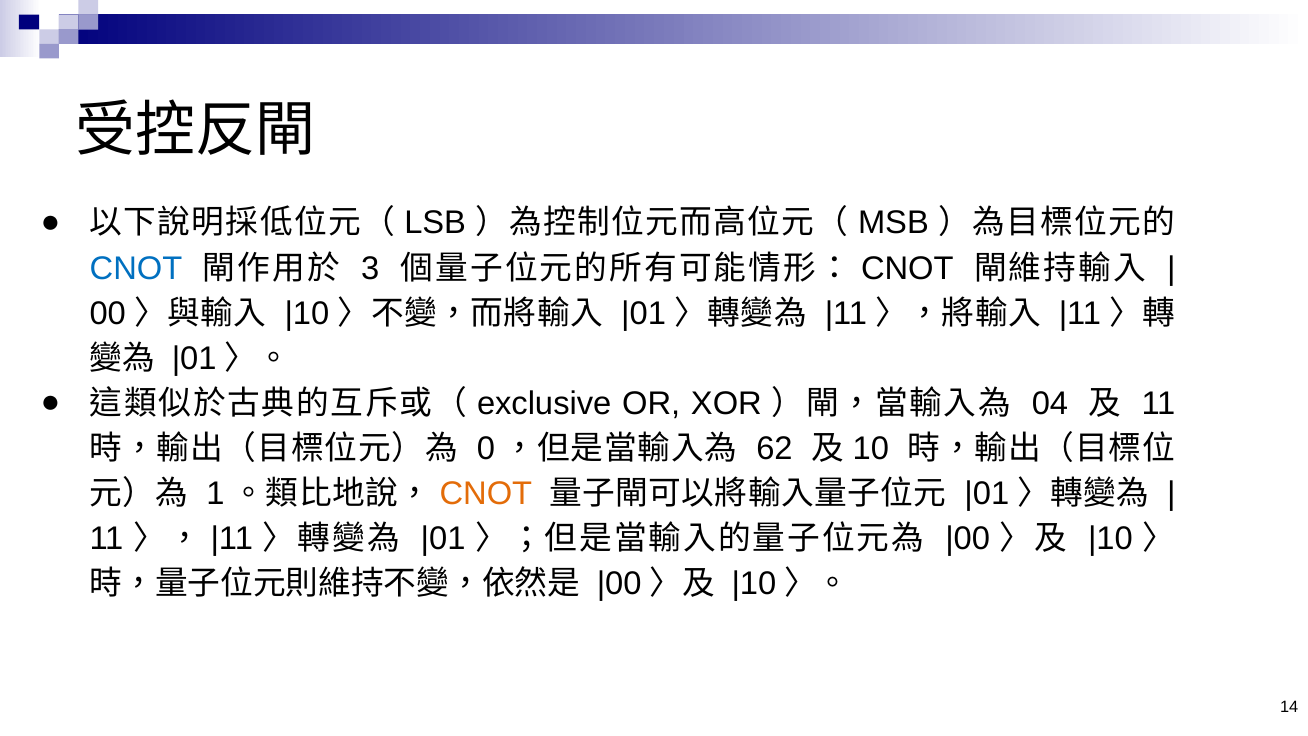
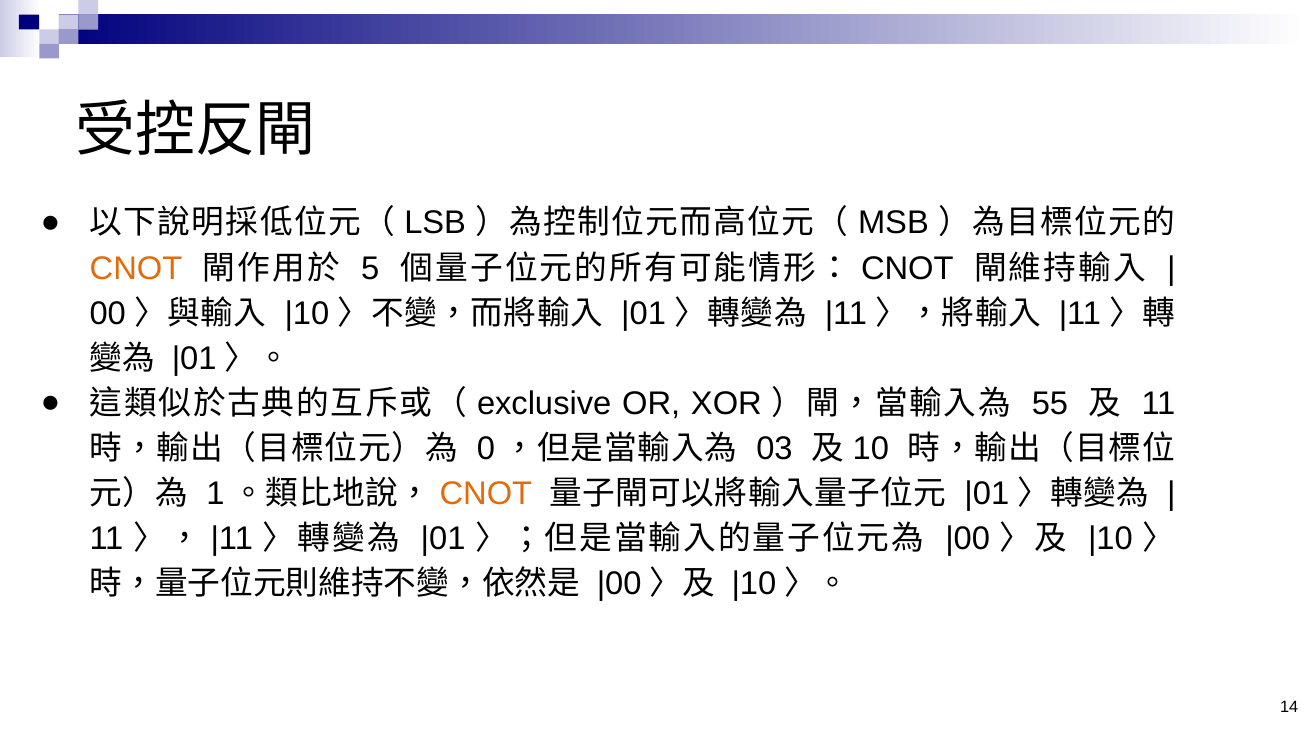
CNOT colour: blue -> orange (136, 268)
3: 3 -> 5 (370, 268)
04: 04 -> 55 (1050, 404)
62: 62 -> 03 (774, 449)
